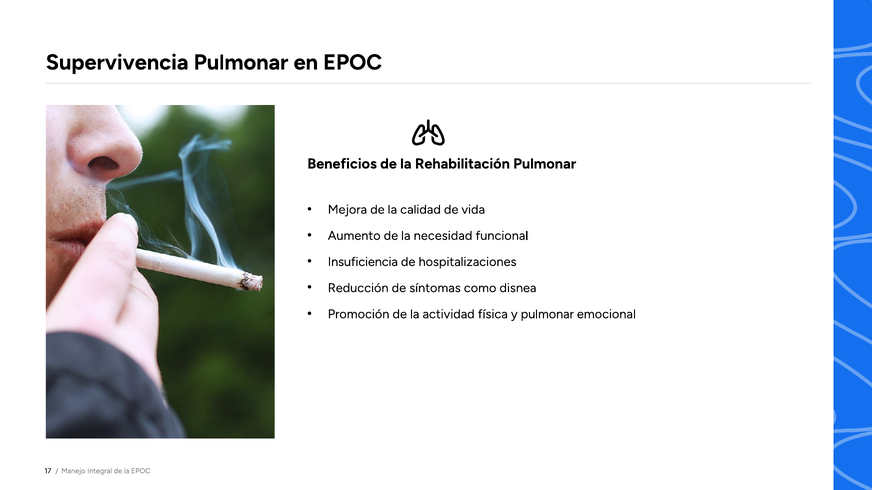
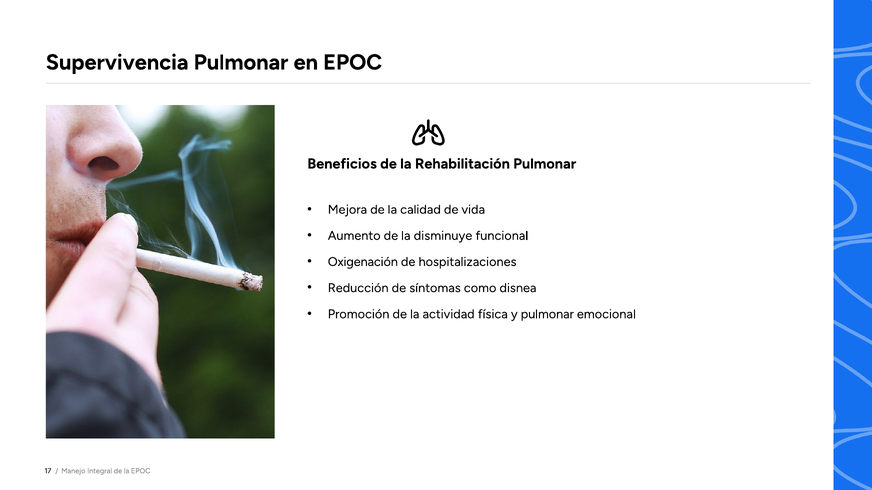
necesidad: necesidad -> disminuye (443, 236)
Insuficiencia: Insuficiencia -> Oxigenación (363, 262)
